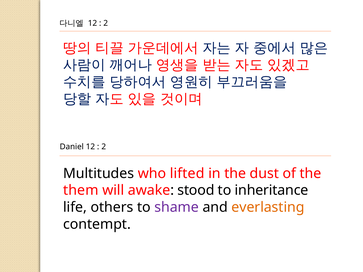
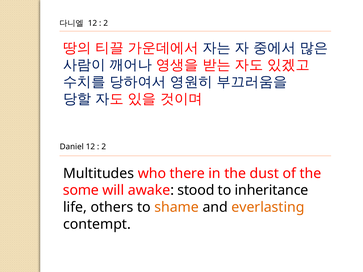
lifted: lifted -> there (187, 174)
them: them -> some (81, 191)
shame colour: purple -> orange (177, 207)
